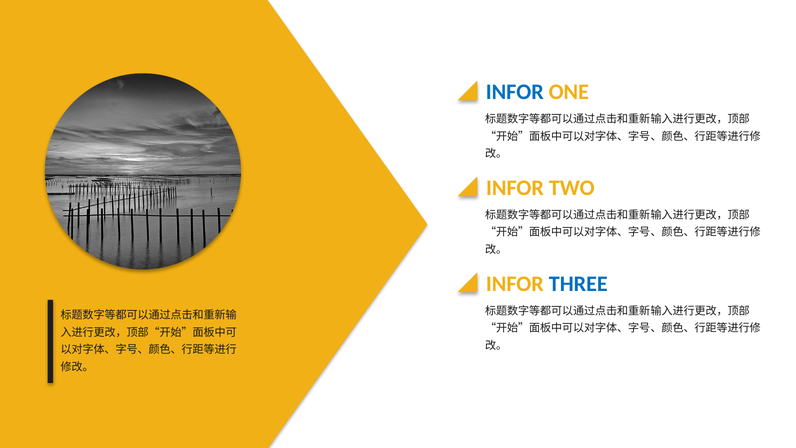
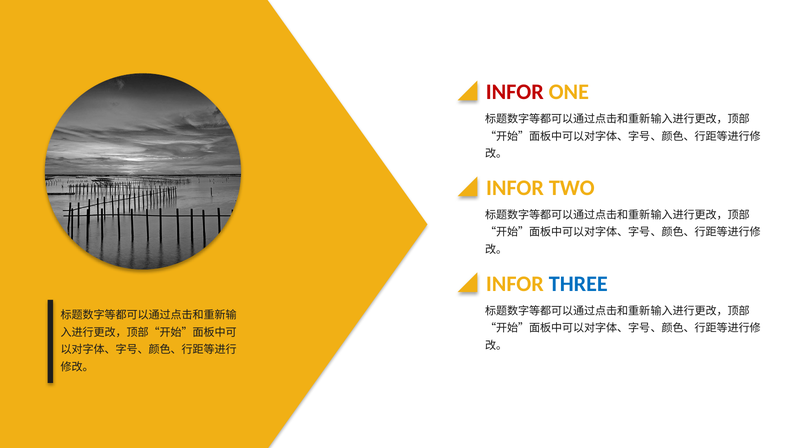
INFOR colour: blue -> red (515, 92)
